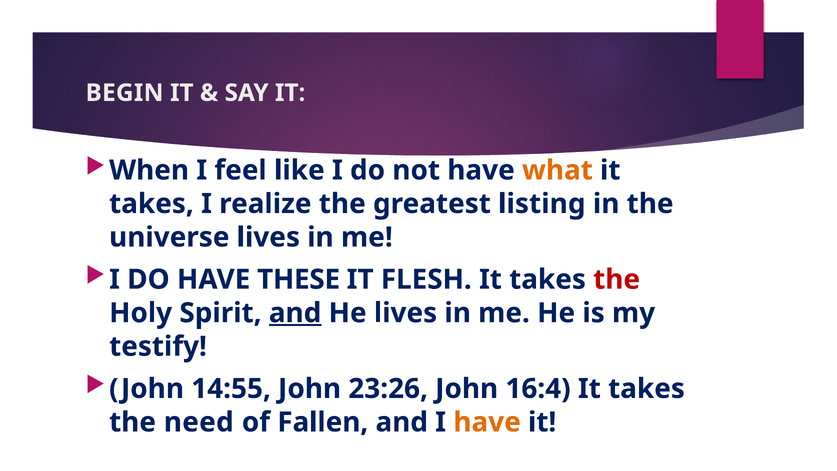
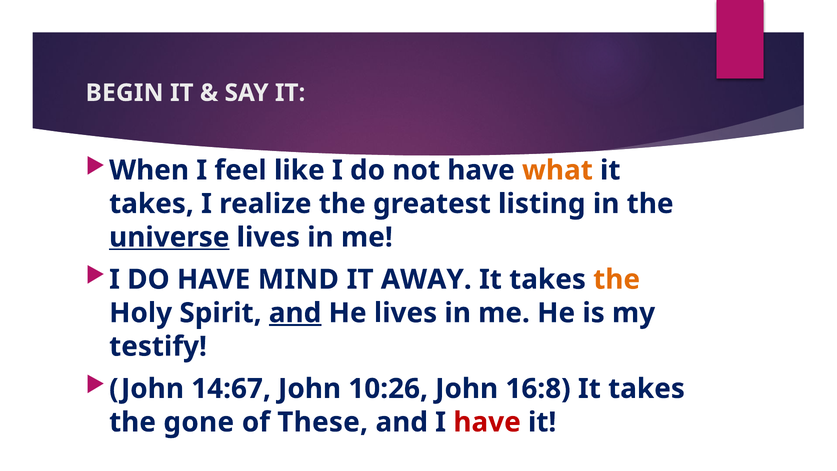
universe underline: none -> present (169, 237)
THESE: THESE -> MIND (298, 279)
FLESH: FLESH -> AWAY (426, 279)
the colour: red -> orange (617, 279)
14:55: 14:55 -> 14:67 (231, 389)
23:26: 23:26 -> 10:26 (388, 389)
16:4: 16:4 -> 16:8 (538, 389)
need: need -> gone (199, 422)
Fallen: Fallen -> These (323, 422)
have colour: orange -> red (487, 422)
